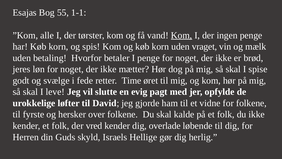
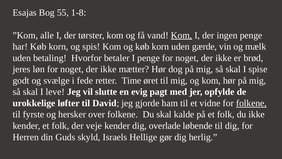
1-1: 1-1 -> 1-8 (79, 13)
vraget: vraget -> gærde (204, 47)
folkene underline: none -> present (251, 103)
vred: vred -> veje (94, 125)
